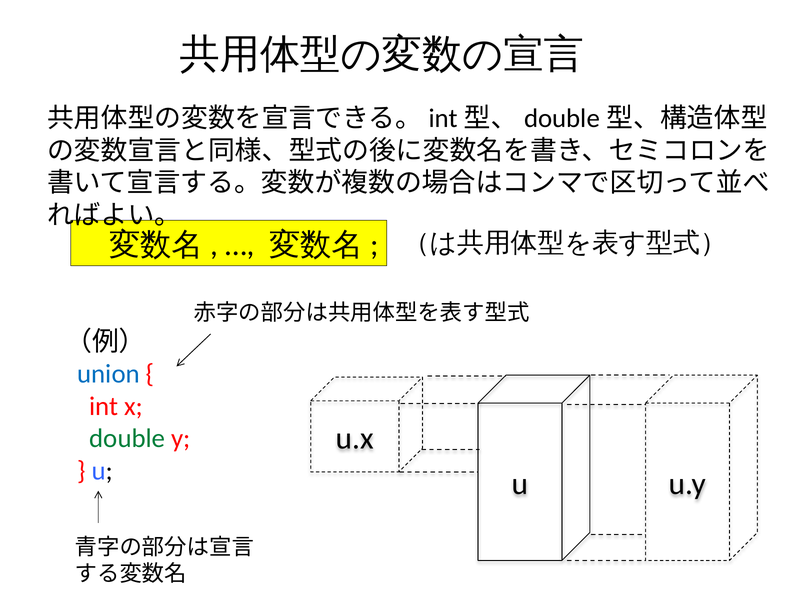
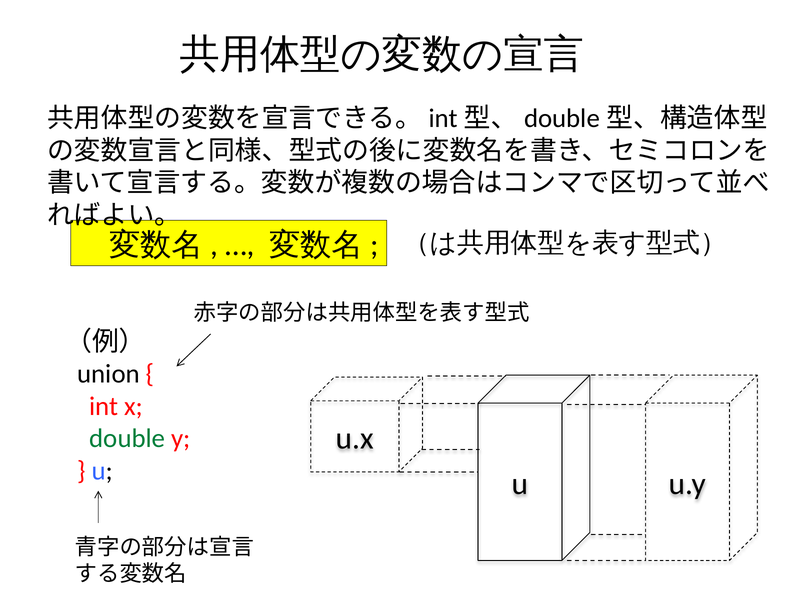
union colour: blue -> black (109, 374)
